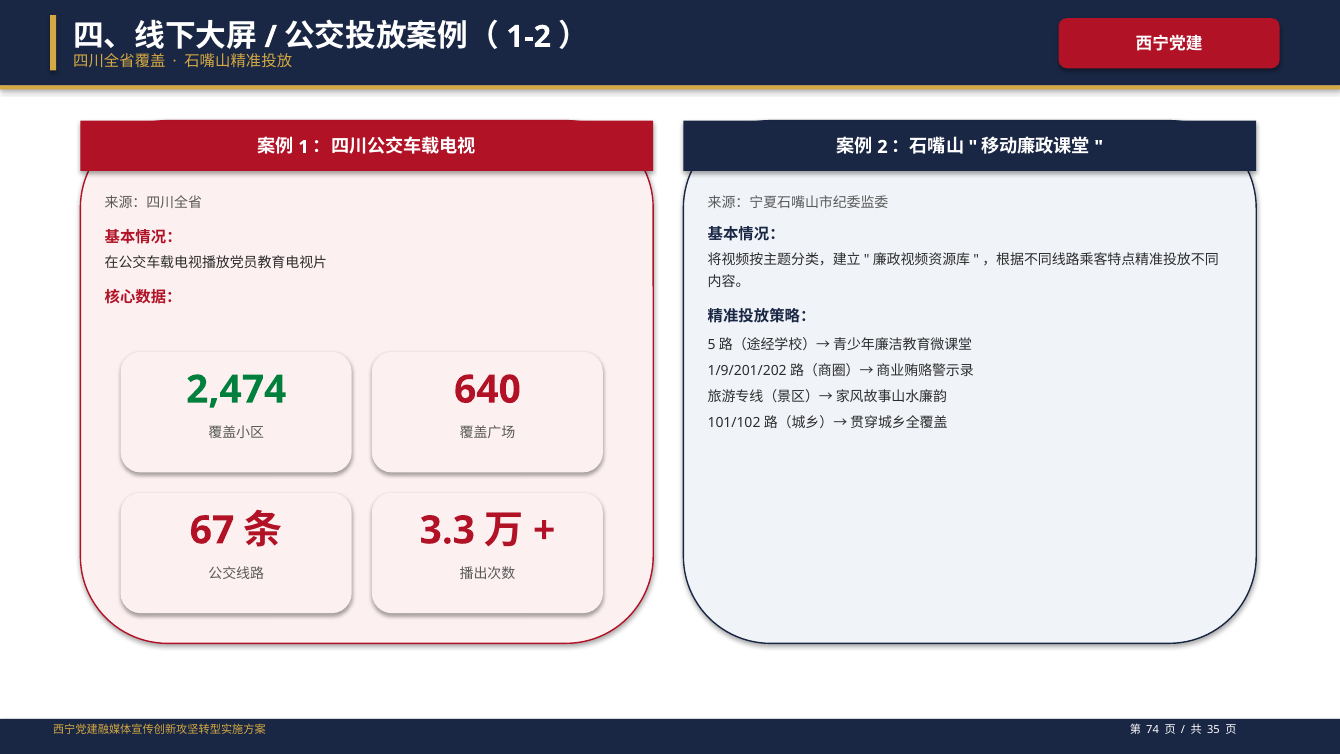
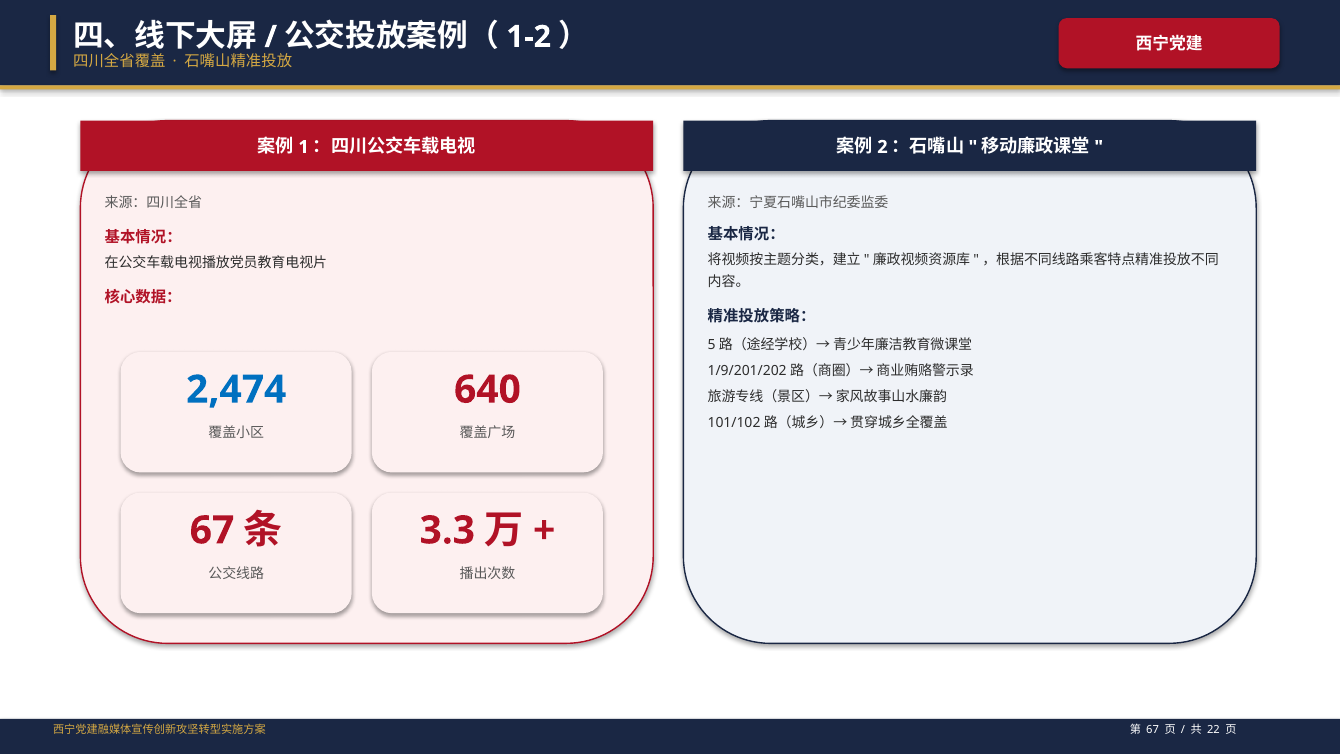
2,474 colour: green -> blue (236, 390)
74: 74 -> 67 (1153, 729)
35: 35 -> 22 (1213, 729)
